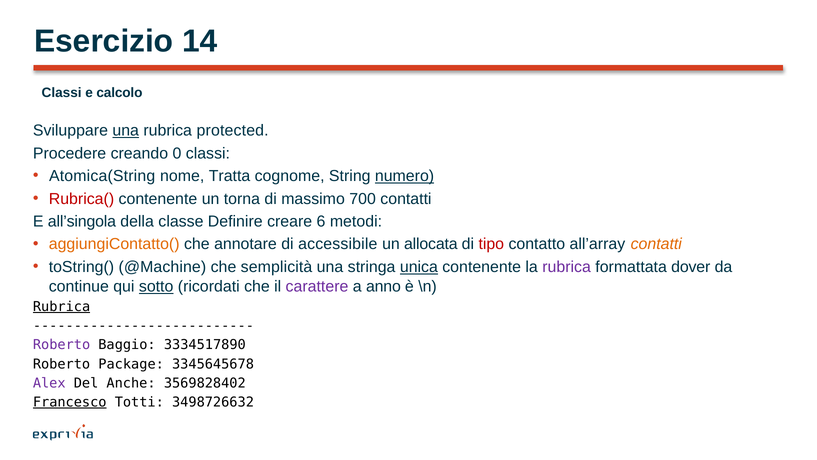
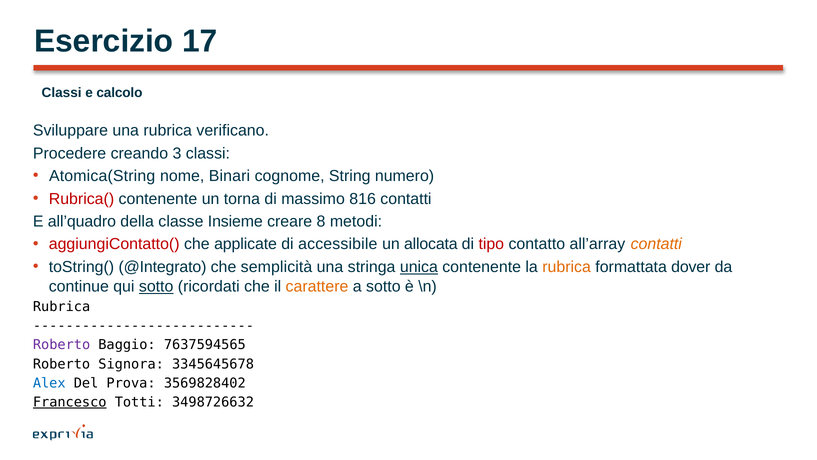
14: 14 -> 17 (200, 41)
una underline: present -> none (126, 130)
protected: protected -> verificano (233, 130)
0: 0 -> 3 (177, 153)
Tratta: Tratta -> Binari (229, 176)
numero underline: present -> none (405, 176)
700: 700 -> 816 (363, 199)
all’singola: all’singola -> all’quadro (82, 221)
Definire: Definire -> Insieme (235, 221)
6: 6 -> 8 (321, 221)
aggiungiContatto( colour: orange -> red (114, 244)
annotare: annotare -> applicate (246, 244)
@Machine: @Machine -> @Integrato (162, 267)
rubrica colour: purple -> orange (567, 267)
carattere colour: purple -> orange (317, 286)
a anno: anno -> sotto (383, 286)
Rubrica underline: present -> none (62, 307)
3334517890: 3334517890 -> 7637594565 (205, 345)
Package: Package -> Signora (131, 364)
Alex colour: purple -> blue (49, 383)
Anche: Anche -> Prova (131, 383)
